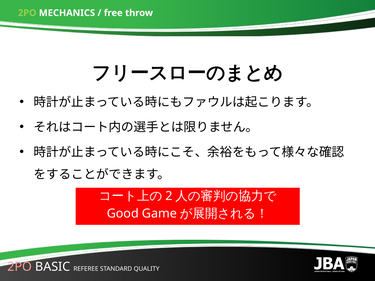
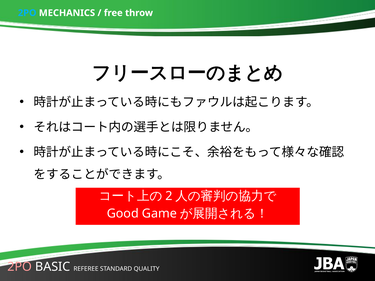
2PO colour: light green -> light blue (27, 13)
